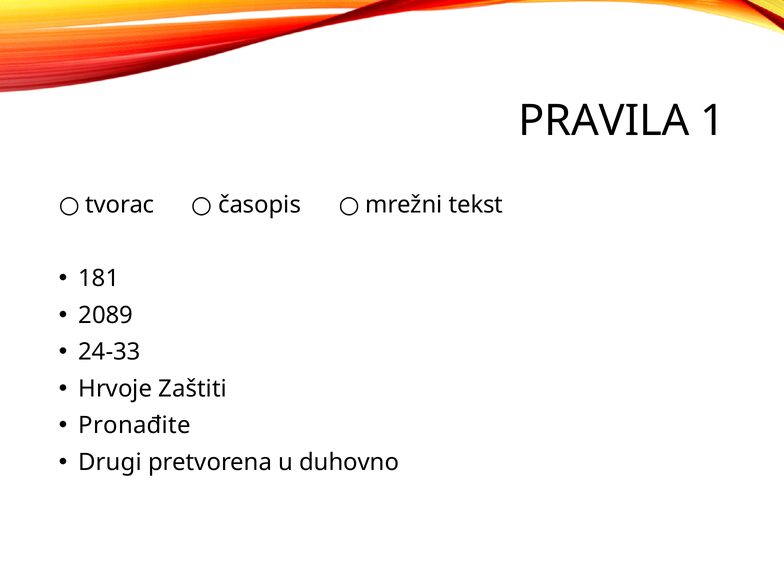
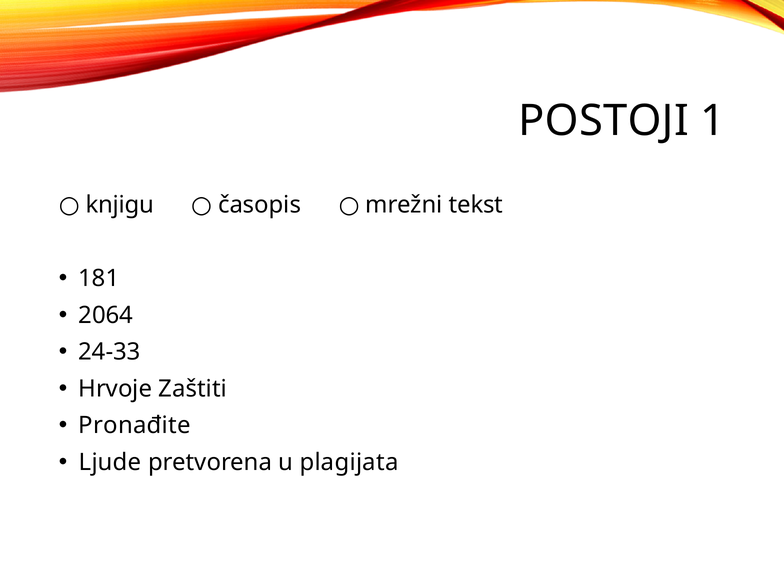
PRAVILA: PRAVILA -> POSTOJI (604, 121)
tvorac: tvorac -> knjigu (120, 205)
2089: 2089 -> 2064 (106, 315)
Drugi: Drugi -> Ljude (110, 462)
duhovno: duhovno -> plagijata (349, 462)
